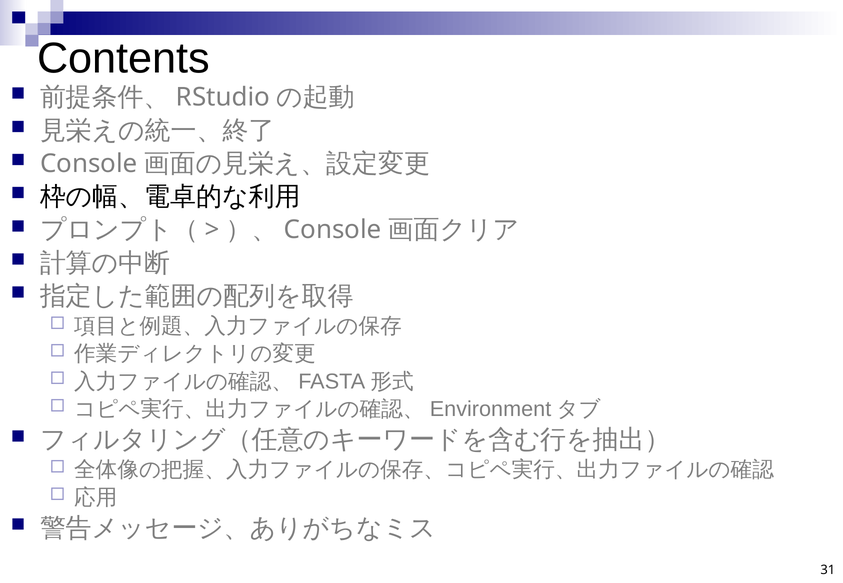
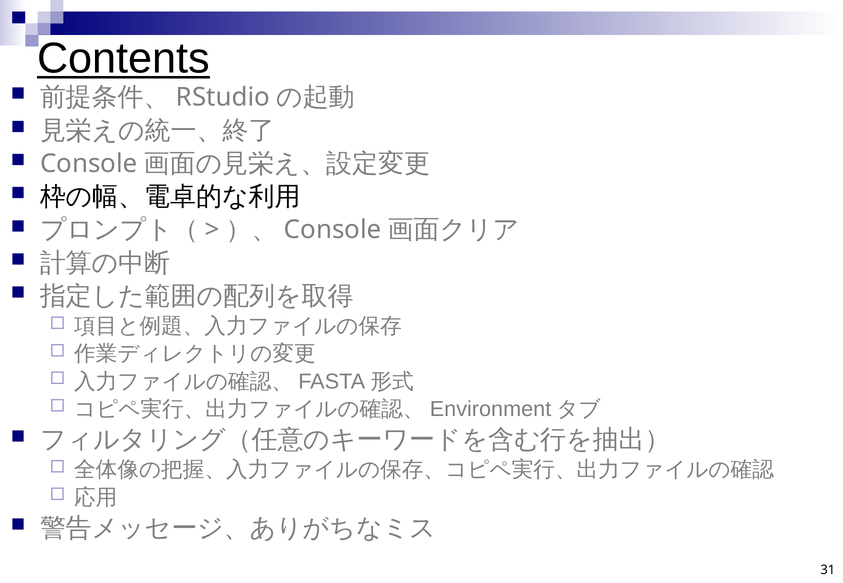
Contents underline: none -> present (124, 59)
